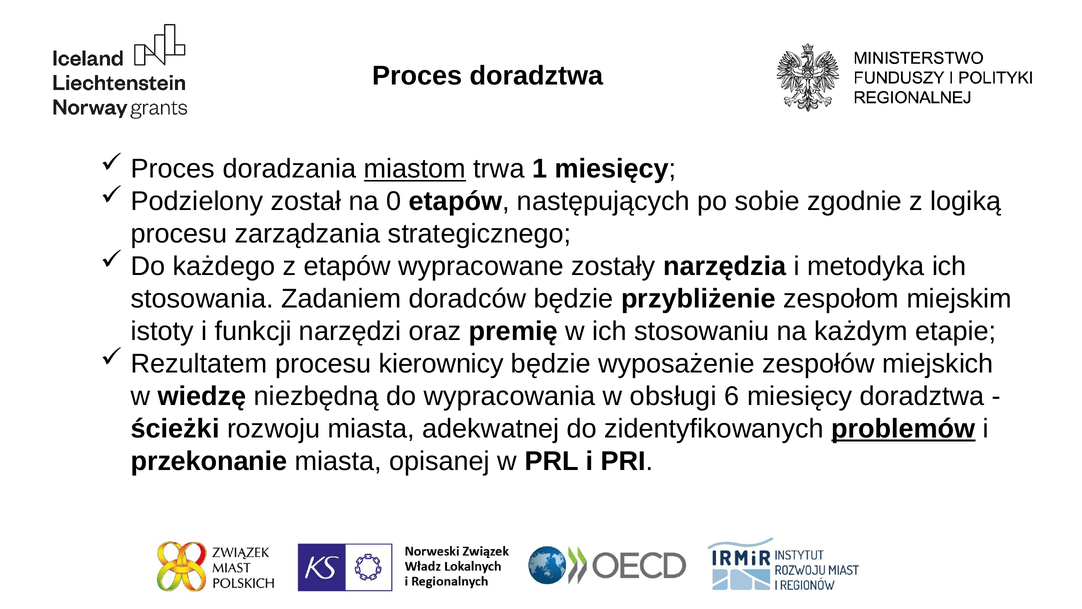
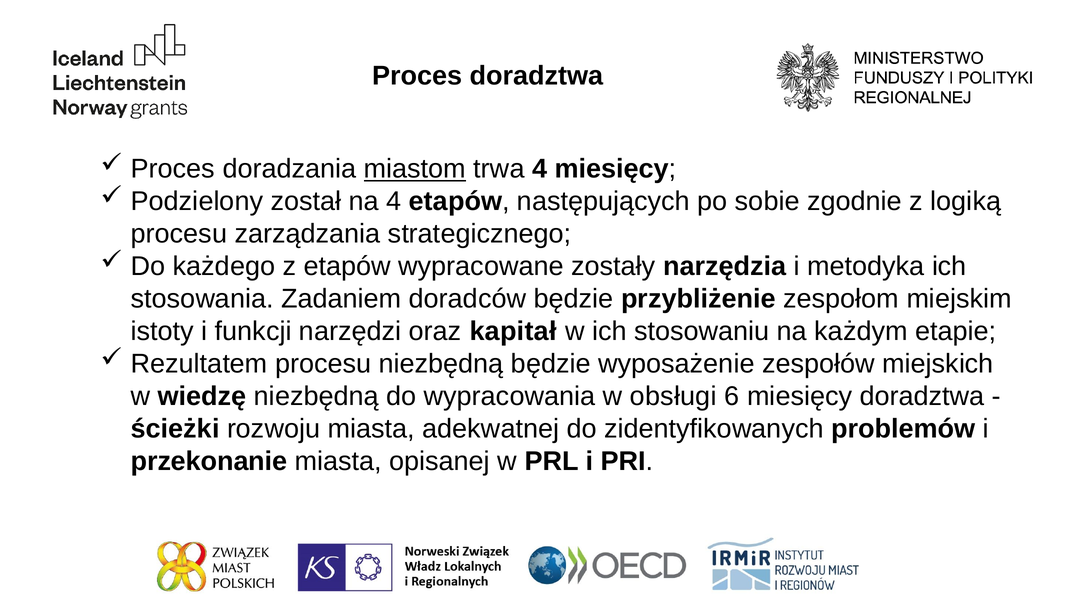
trwa 1: 1 -> 4 (540, 169)
na 0: 0 -> 4 (394, 201)
premię: premię -> kapitał (513, 331)
procesu kierownicy: kierownicy -> niezbędną (441, 364)
problemów underline: present -> none (903, 429)
